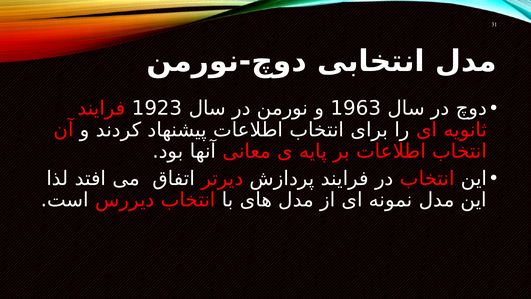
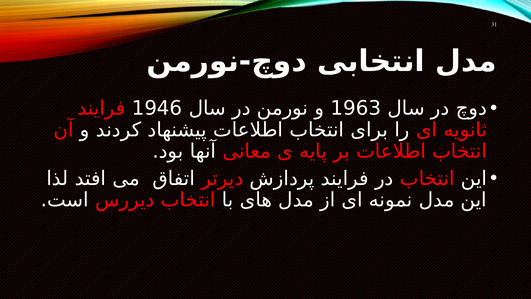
1923: 1923 -> 1946 (157, 108)
